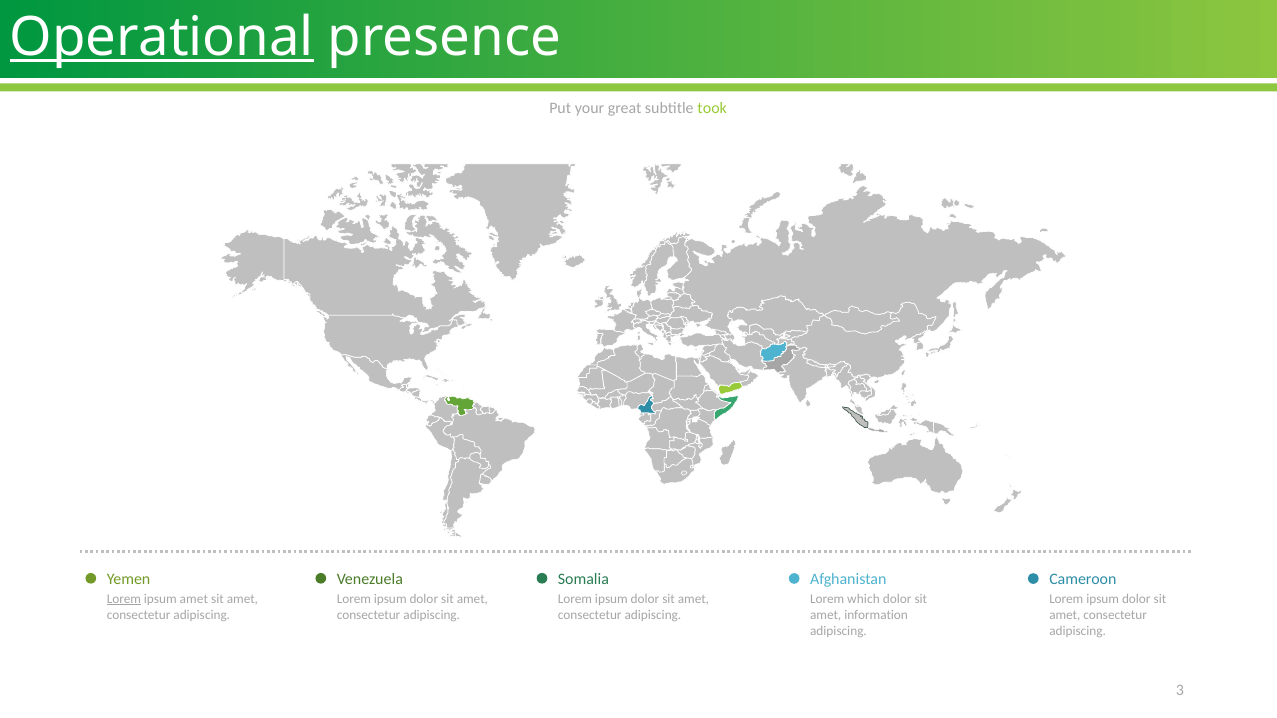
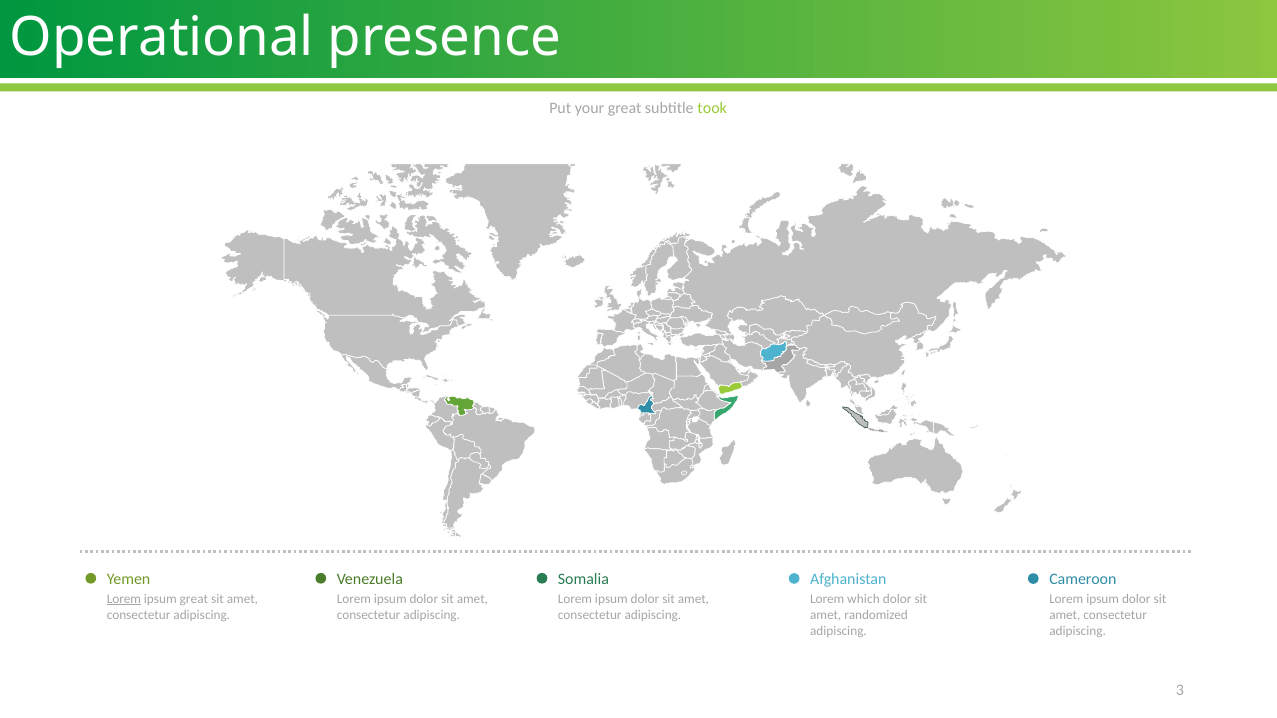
Operational underline: present -> none (162, 37)
ipsum amet: amet -> great (194, 599)
information: information -> randomized (876, 615)
